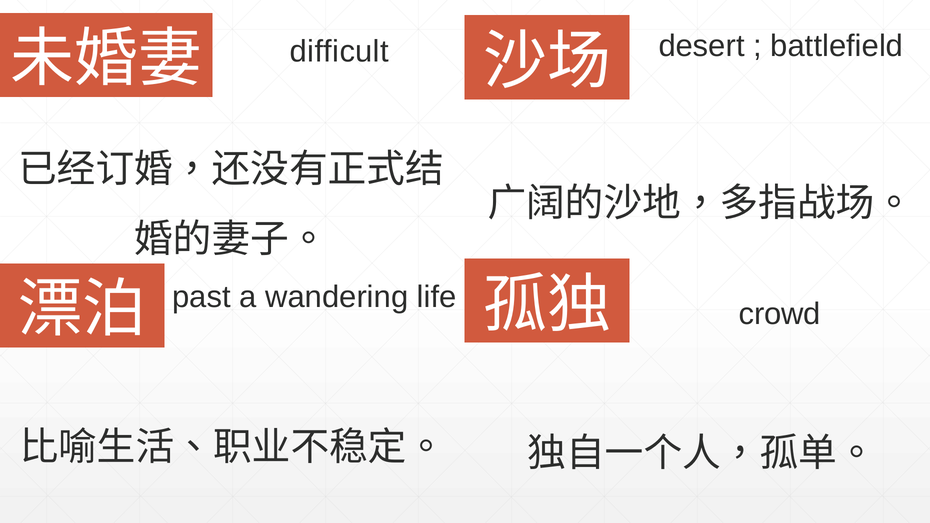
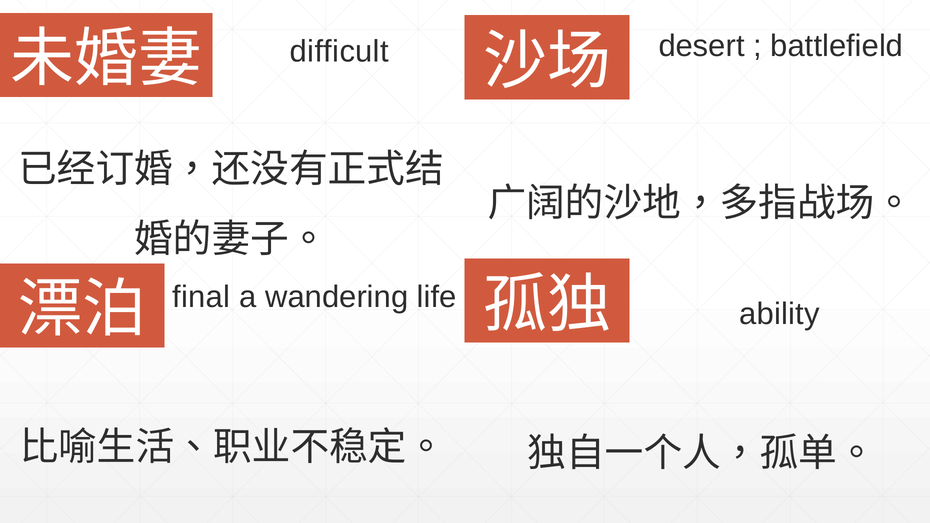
past: past -> final (201, 297)
crowd: crowd -> ability (779, 314)
